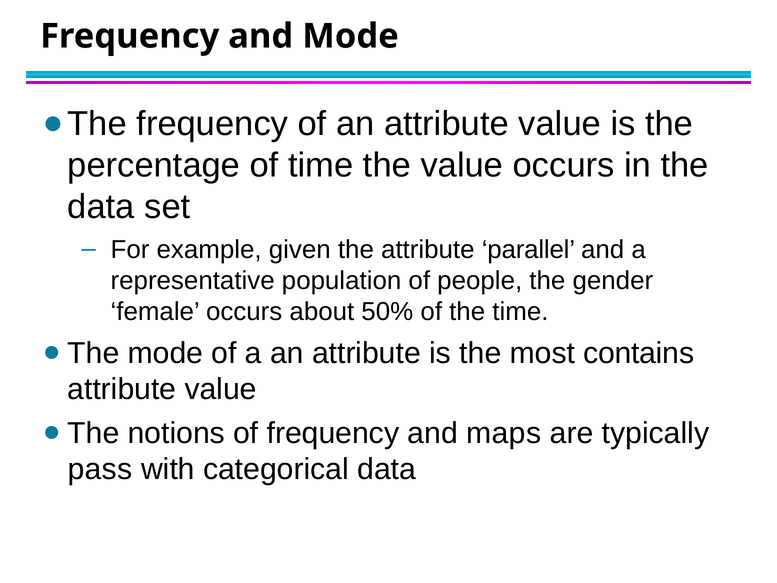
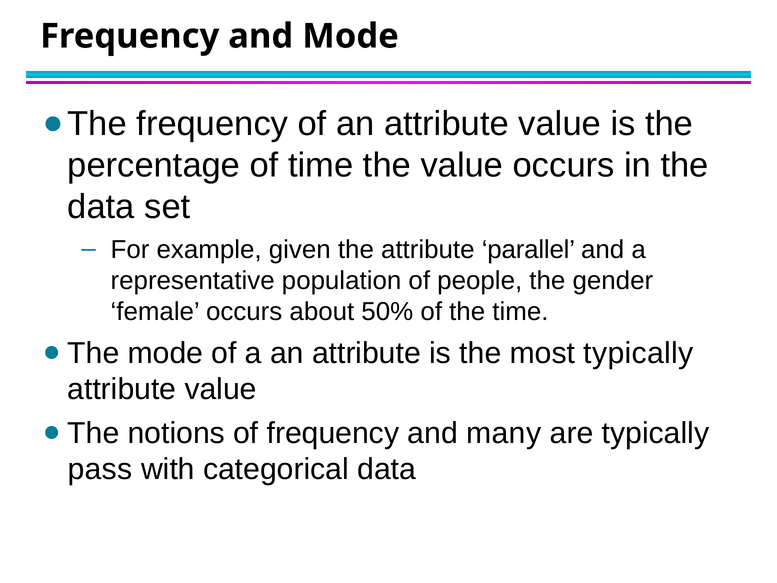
most contains: contains -> typically (638, 353)
maps: maps -> many (504, 433)
